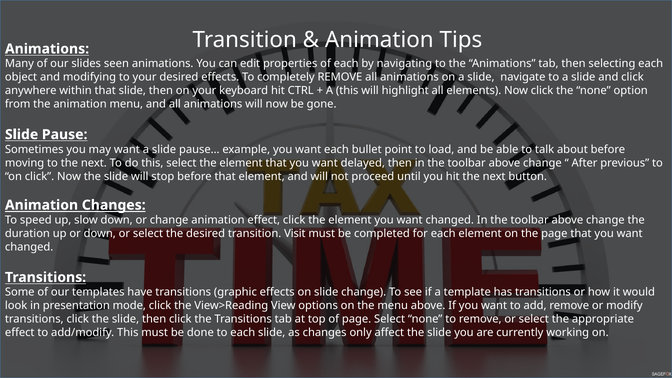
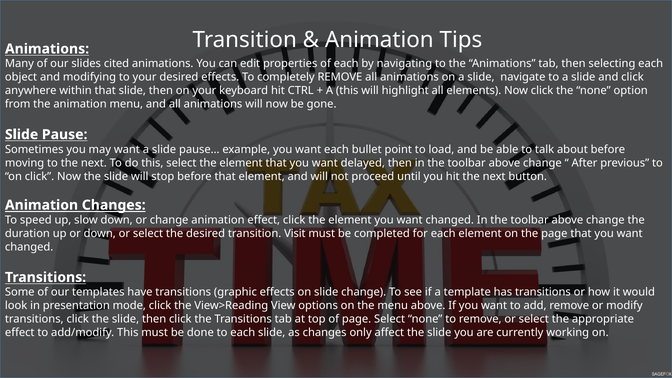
seen: seen -> cited (116, 64)
